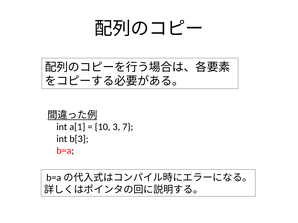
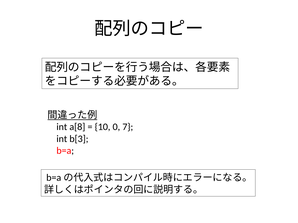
a[1: a[1 -> a[8 (77, 127)
3: 3 -> 0 (116, 127)
